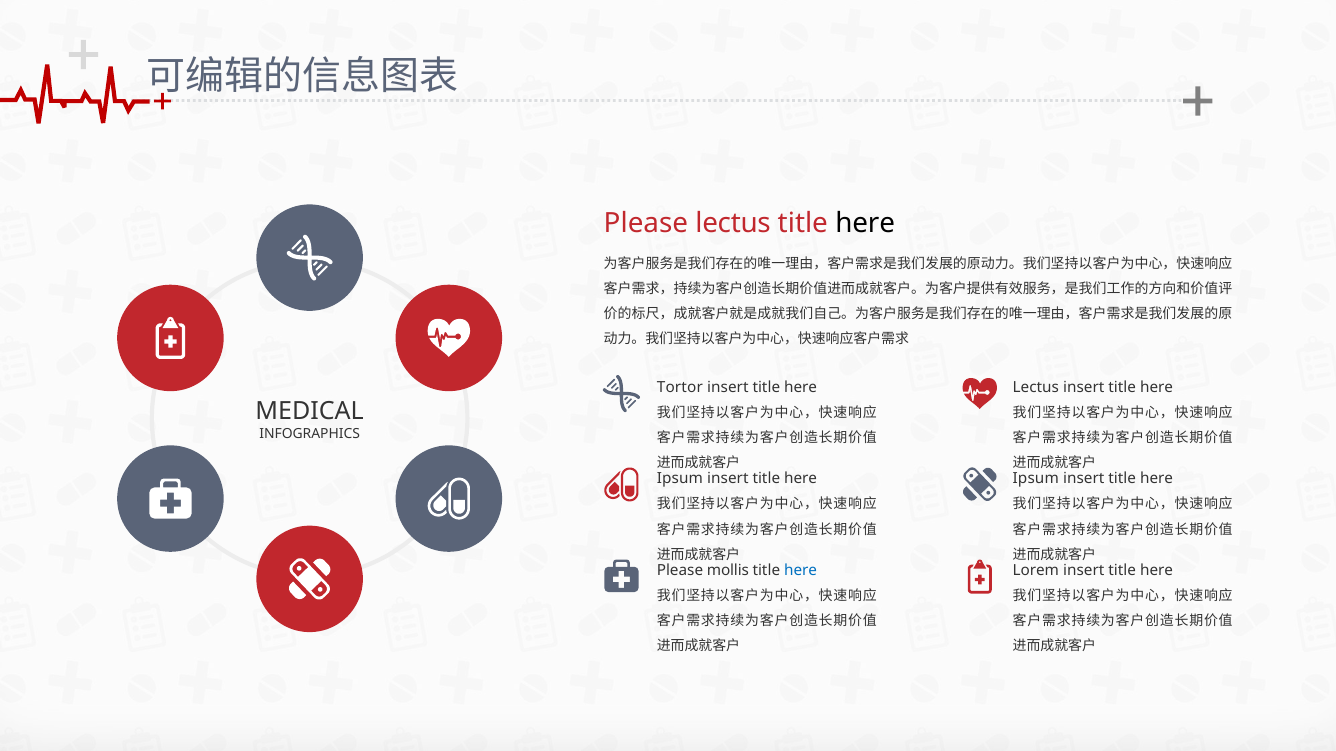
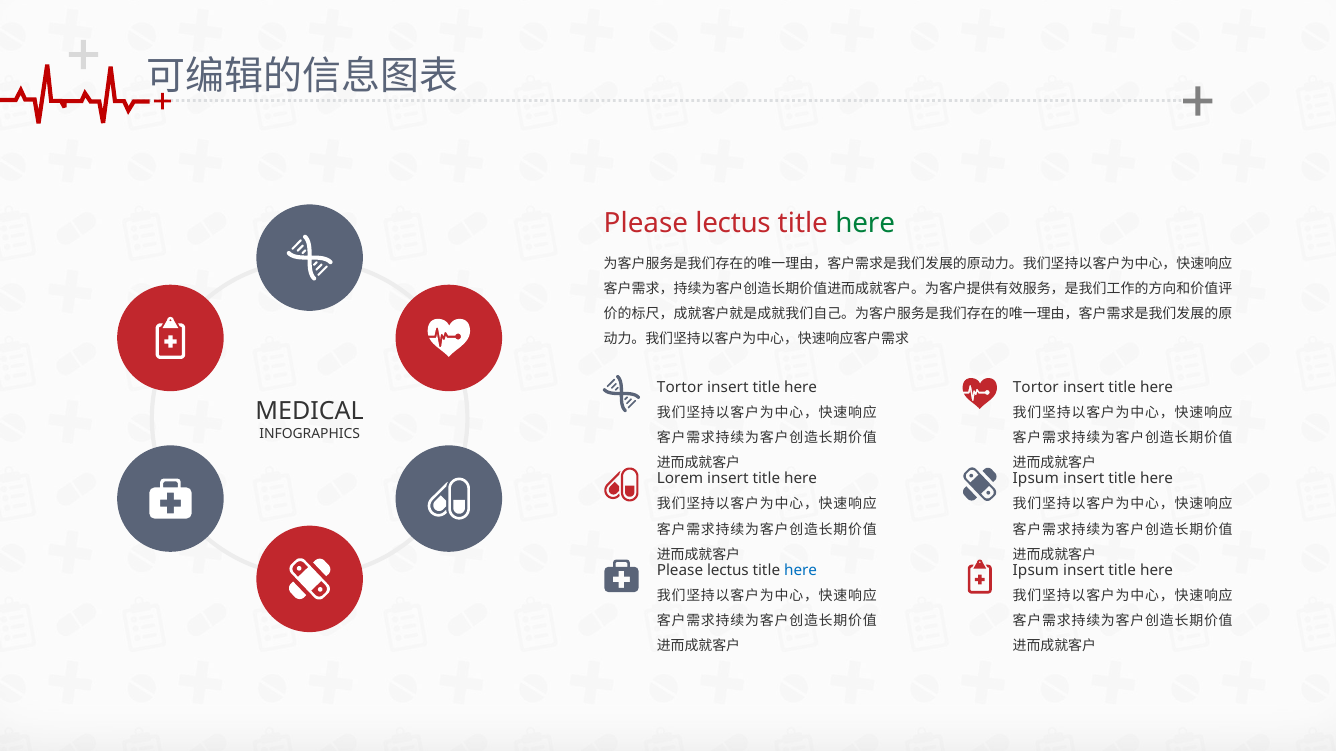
here colour: black -> green (865, 223)
Lectus: Lectus -> Tortor (1036, 387)
Ipsum: Ipsum -> Lorem (680, 479)
mollis: mollis -> lectus (728, 571)
Lorem: Lorem -> Ipsum (1036, 571)
